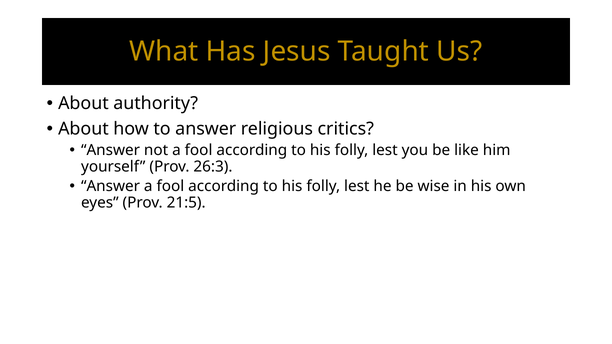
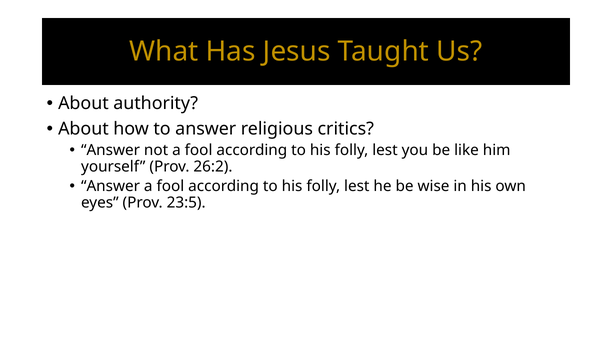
26:3: 26:3 -> 26:2 (213, 167)
21:5: 21:5 -> 23:5 (186, 203)
